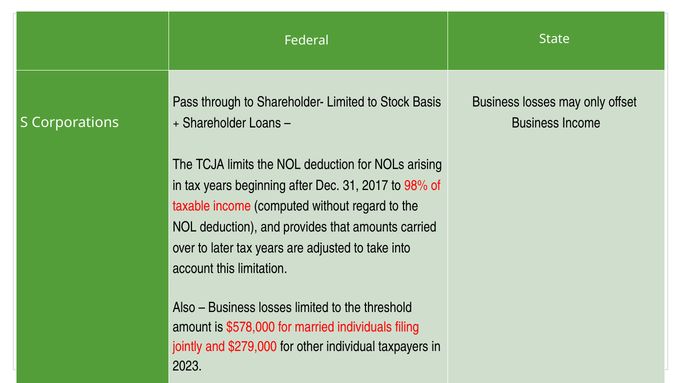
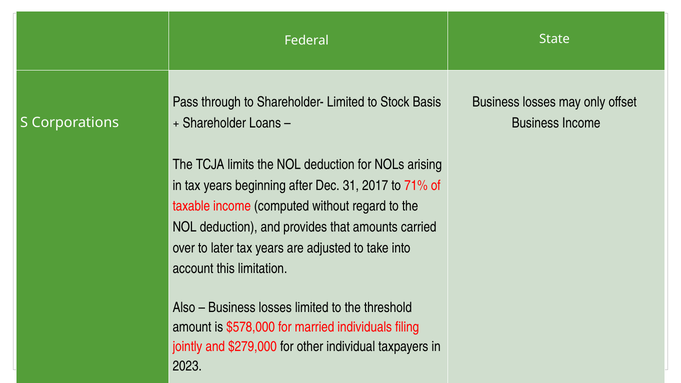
98%: 98% -> 71% (416, 185)
